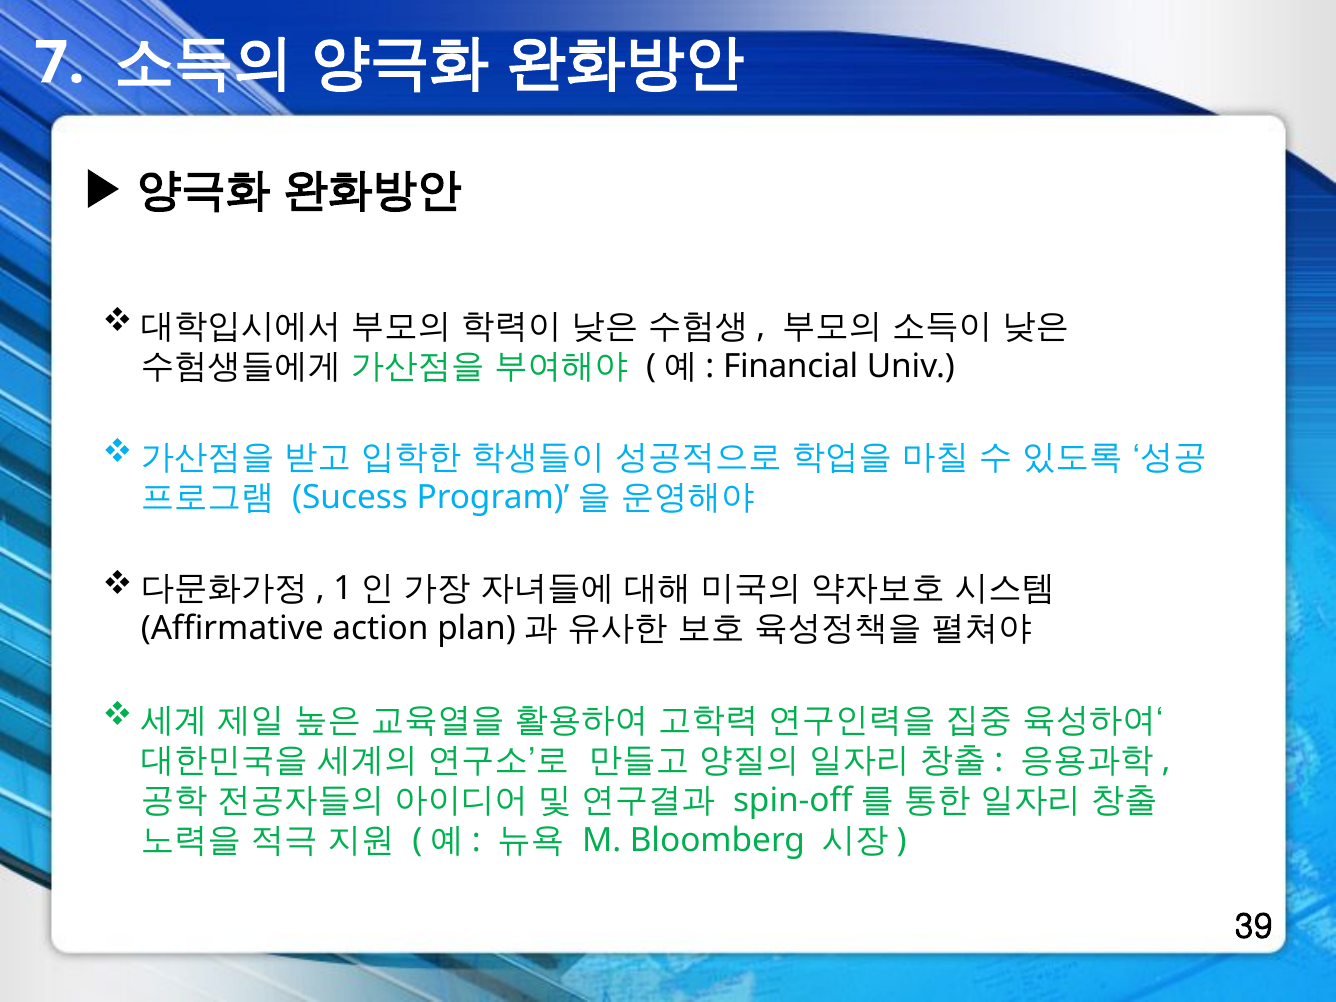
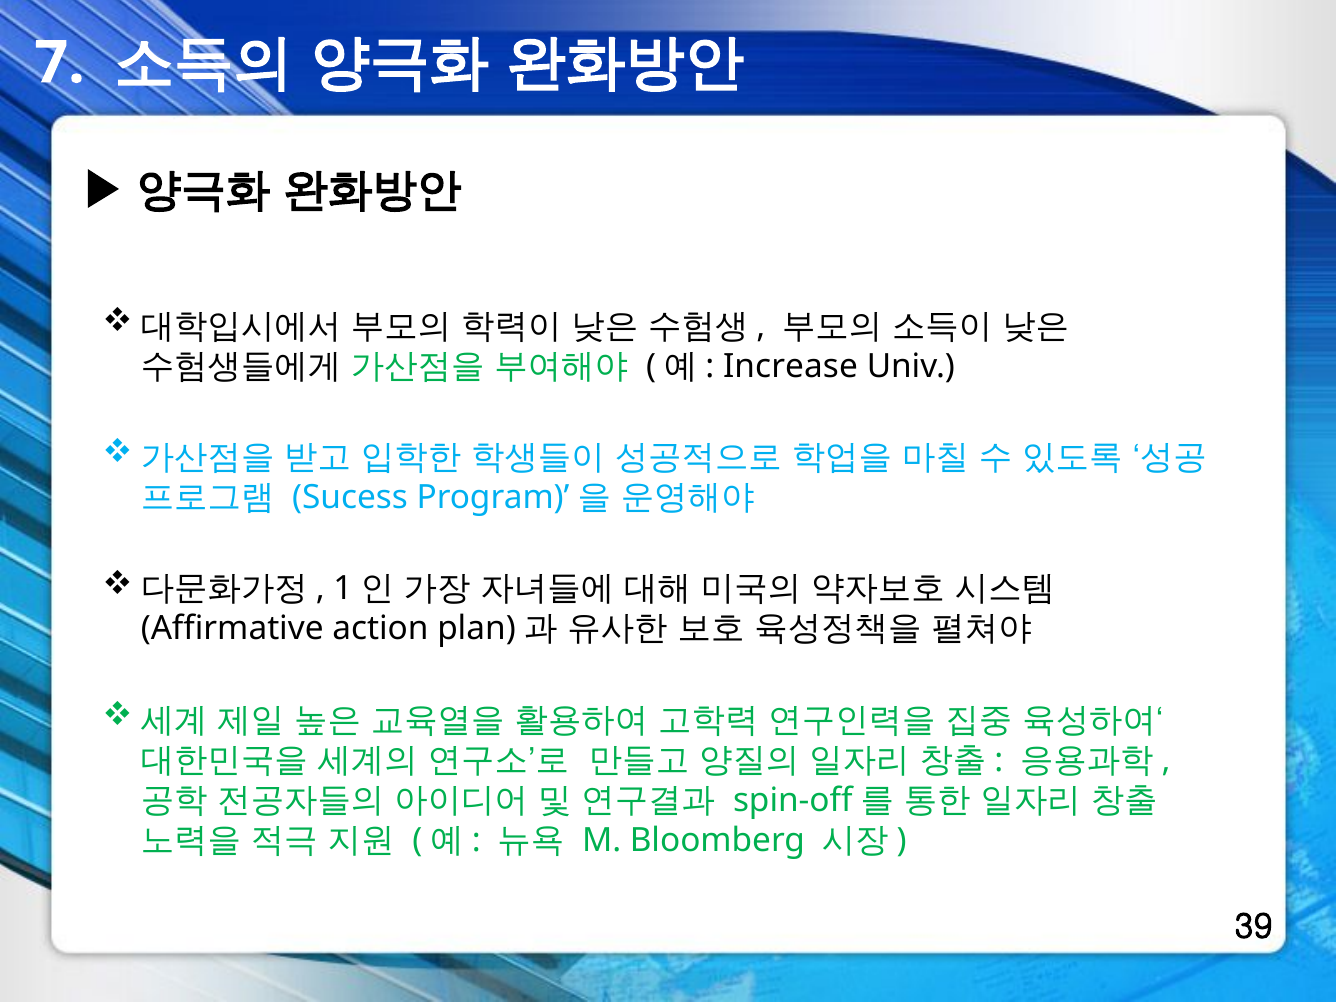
Financial: Financial -> Increase (790, 366)
